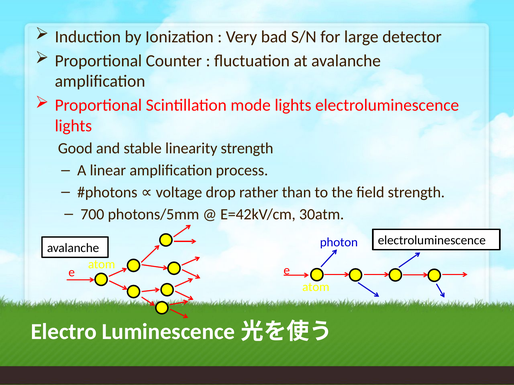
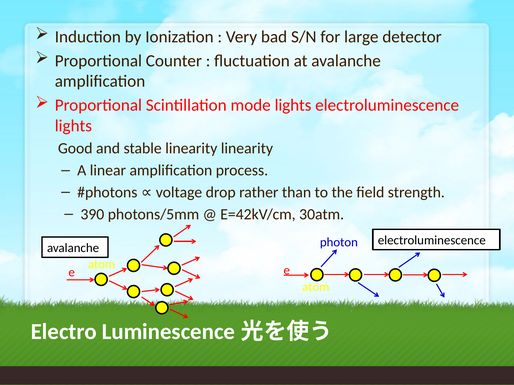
linearity strength: strength -> linearity (247, 149)
700: 700 -> 390 (92, 214)
